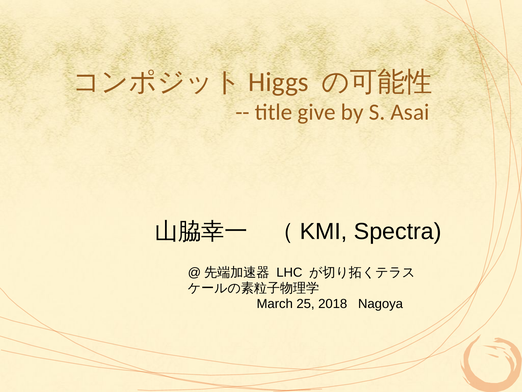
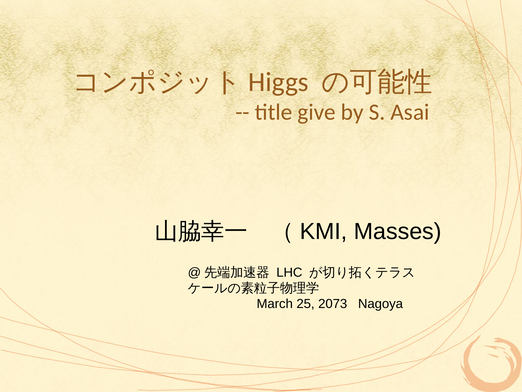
Spectra: Spectra -> Masses (398, 231)
2018: 2018 -> 2073 (333, 304)
